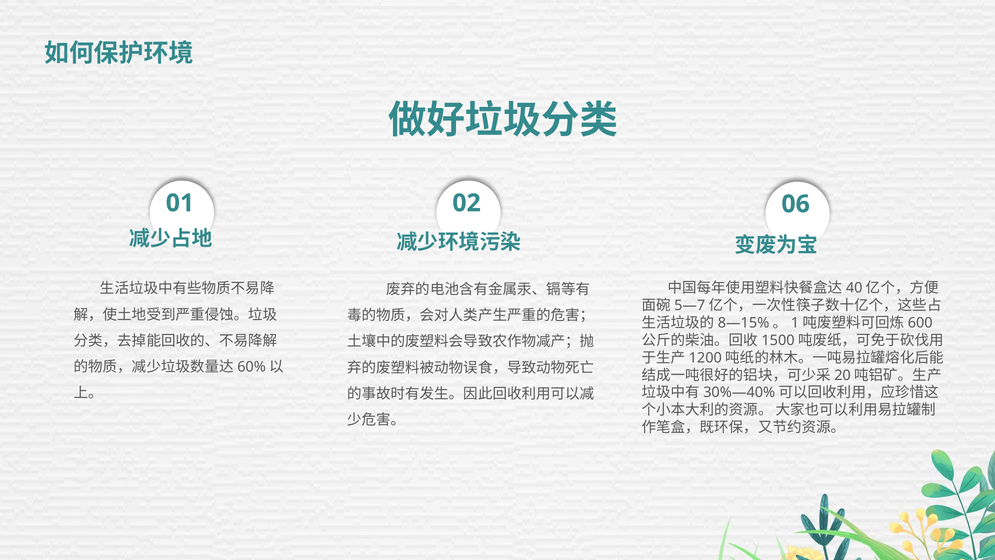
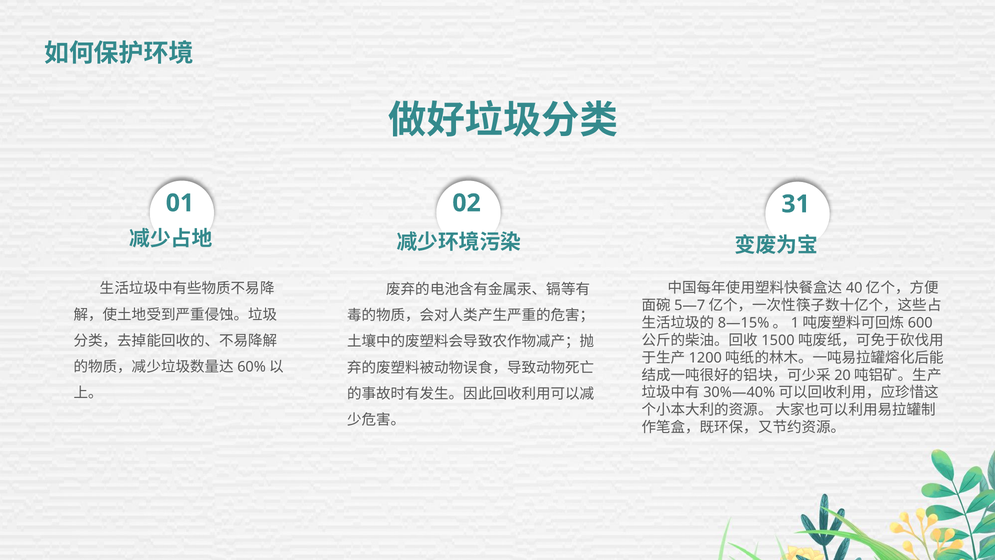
06: 06 -> 31 (796, 204)
